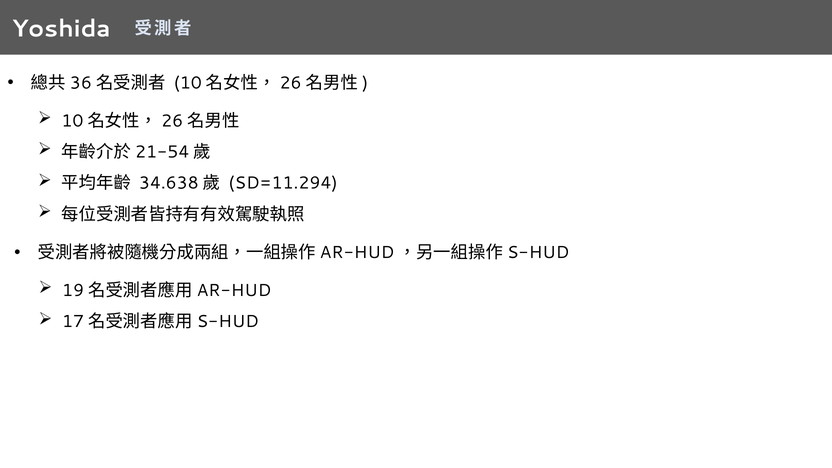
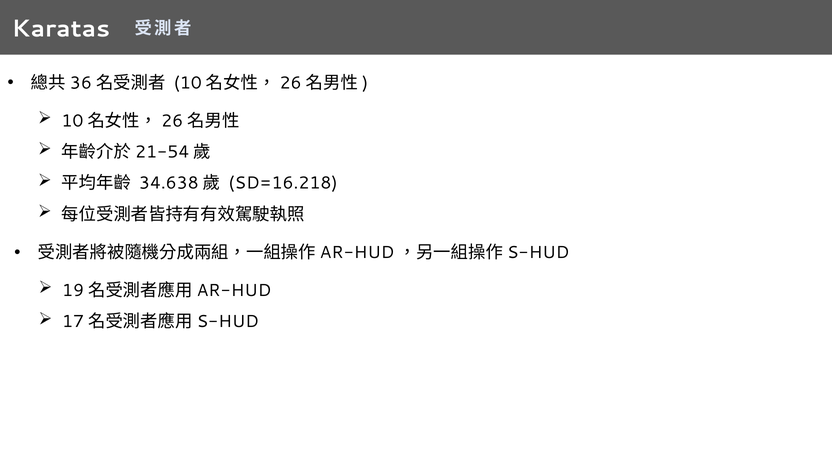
Yoshida: Yoshida -> Karatas (61, 29)
SD=11.294: SD=11.294 -> SD=16.218 (283, 183)
